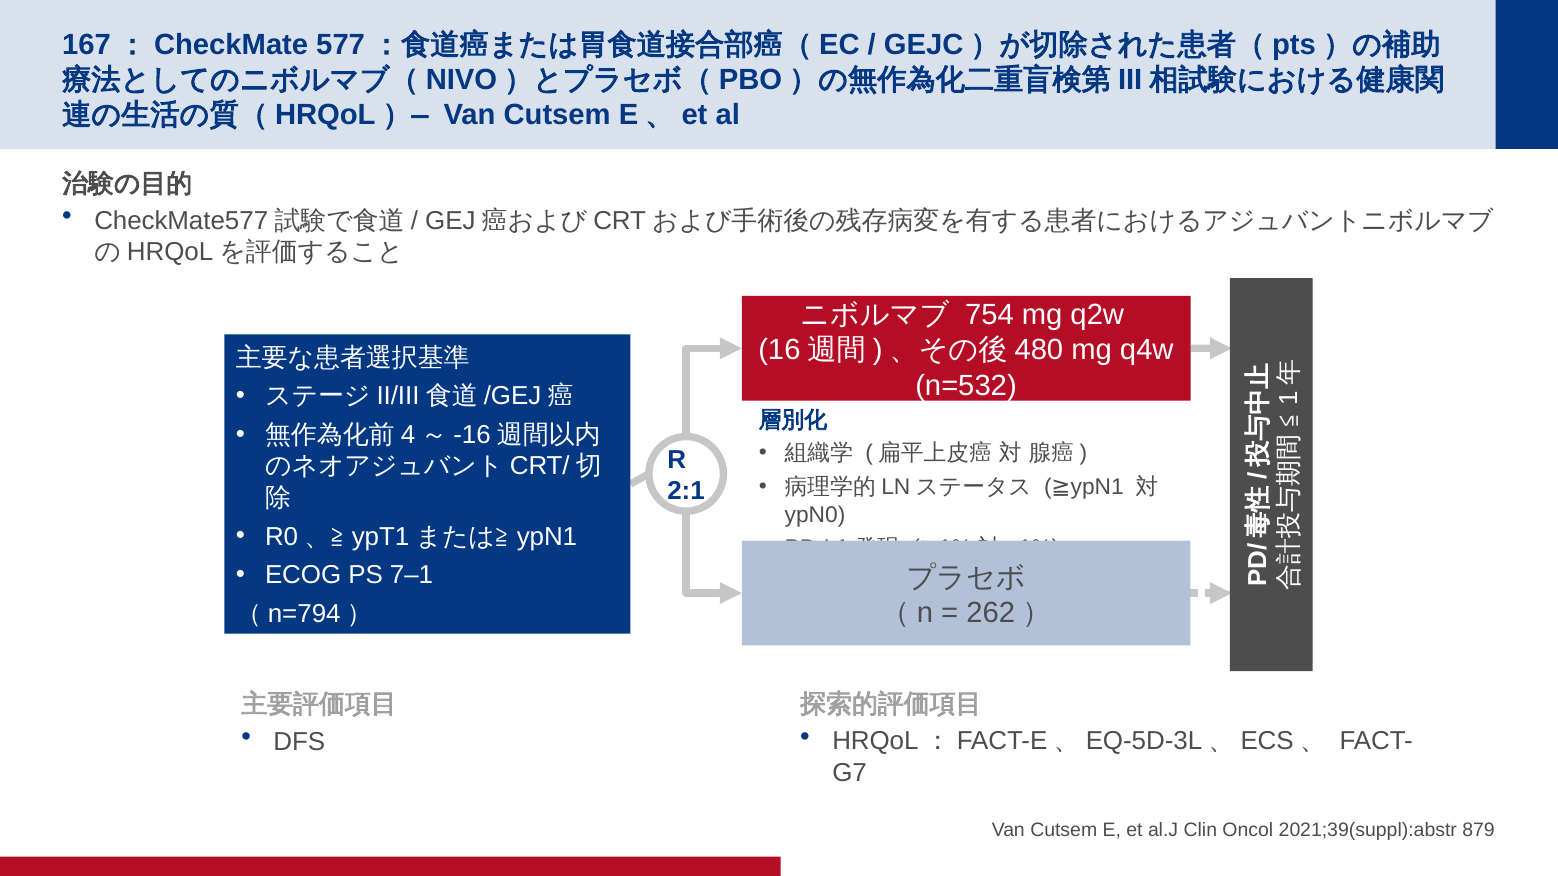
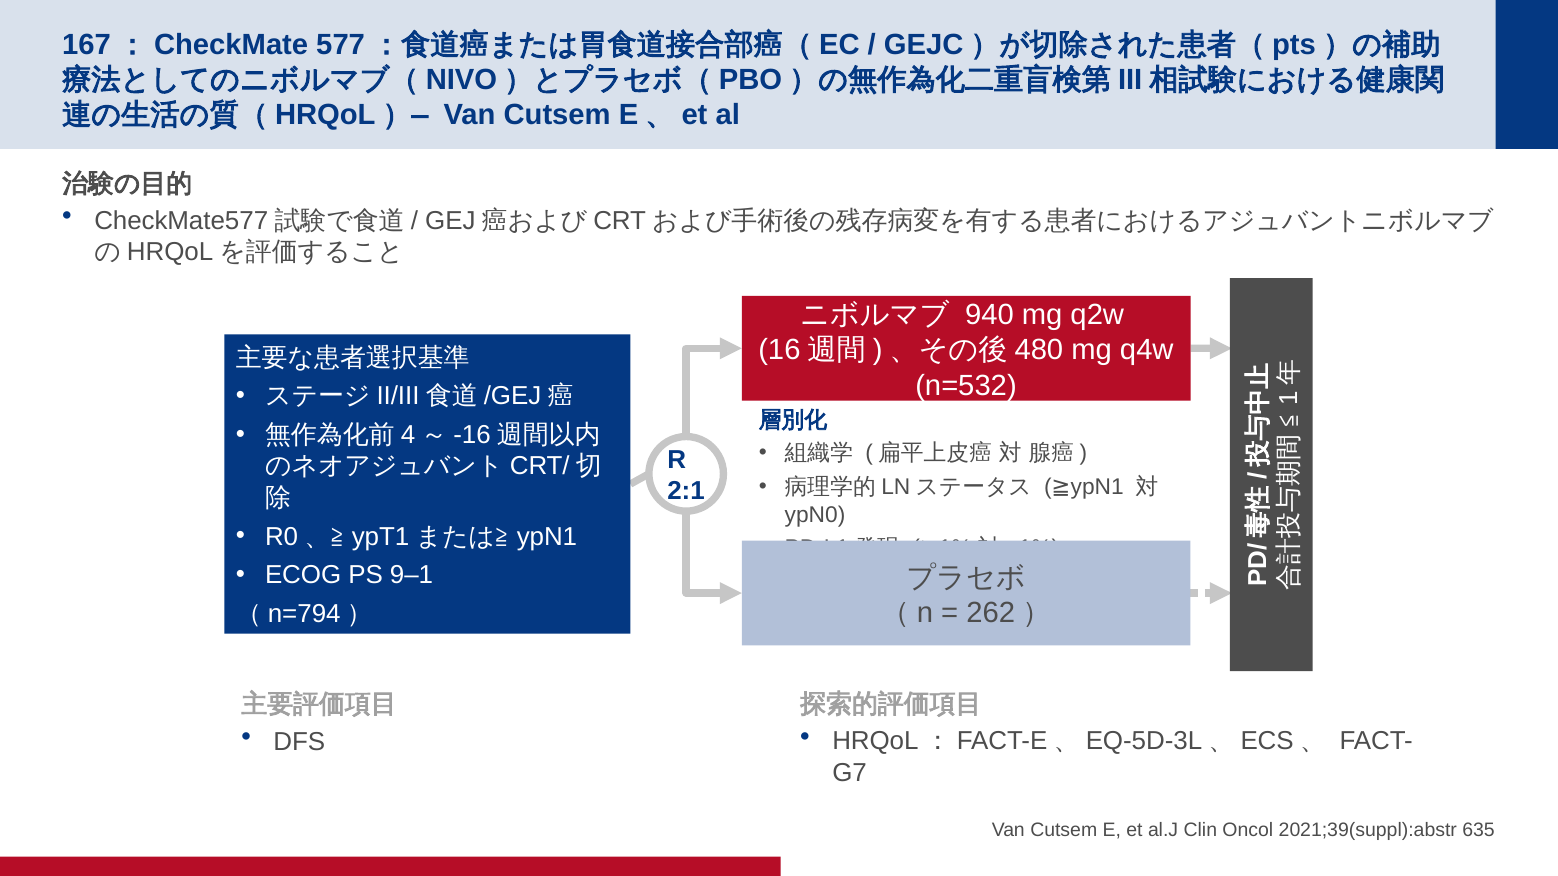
754: 754 -> 940 (989, 315)
7–1: 7–1 -> 9–1 (412, 576)
879: 879 -> 635 (1479, 831)
